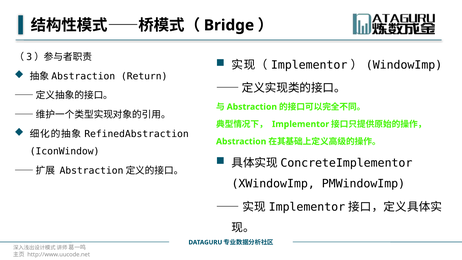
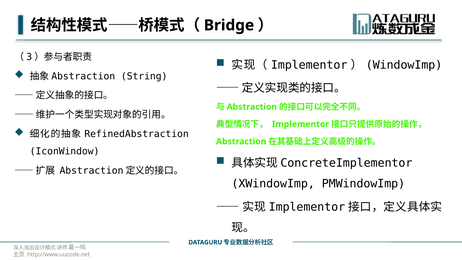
Return: Return -> String (144, 76)
